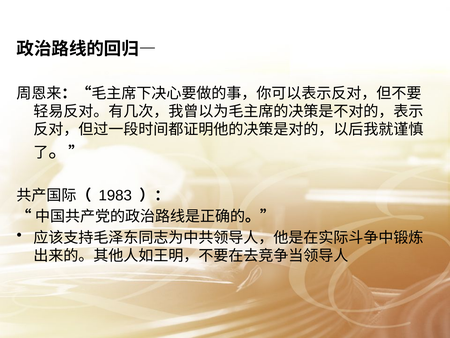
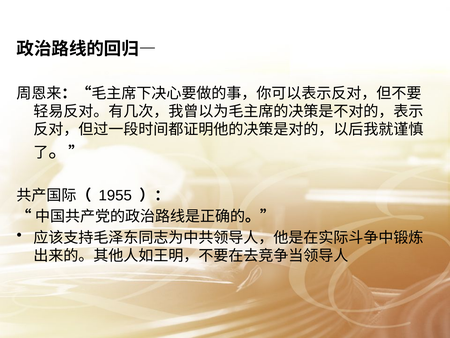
1983: 1983 -> 1955 (115, 195)
